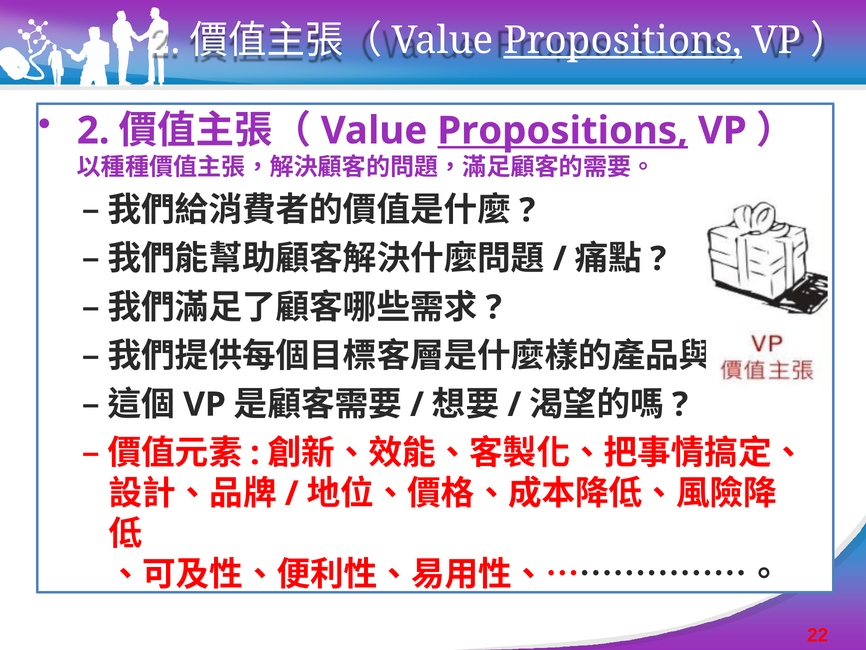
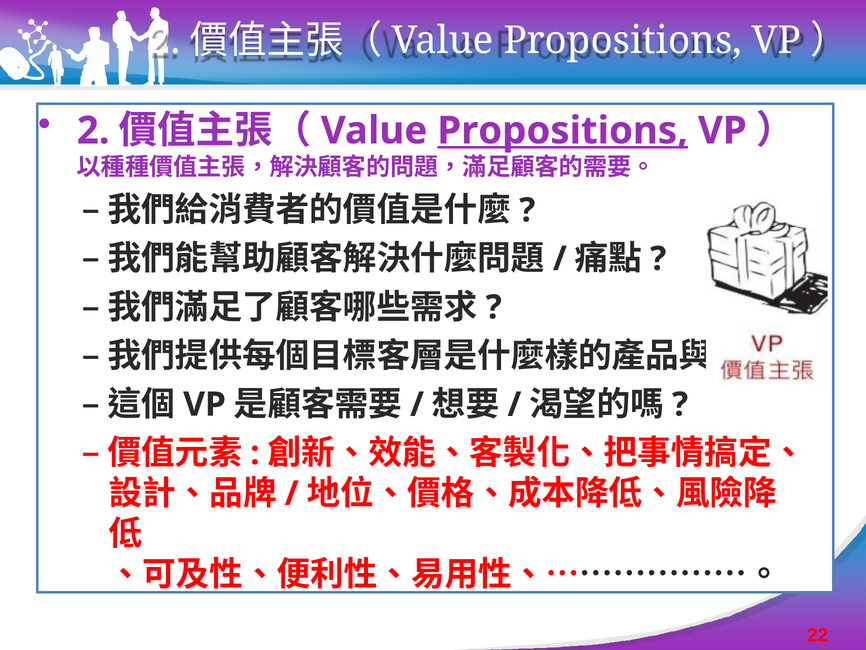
Propositions underline: present -> none (623, 41)
